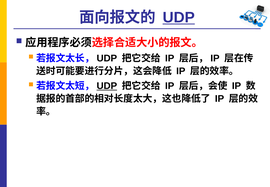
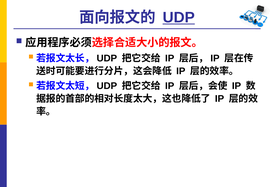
UDP underline: present -> none (107, 86)
